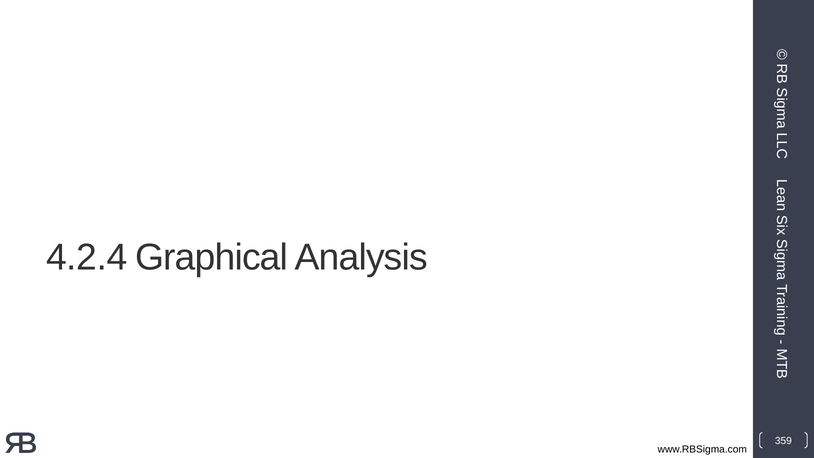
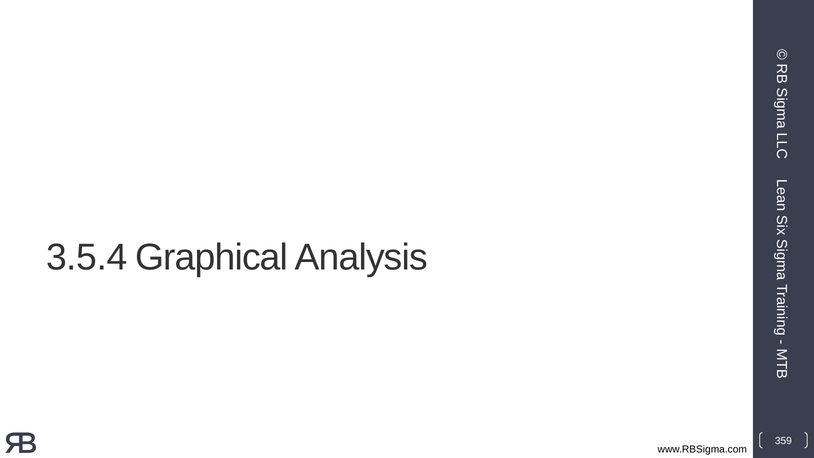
4.2.4: 4.2.4 -> 3.5.4 (87, 257)
